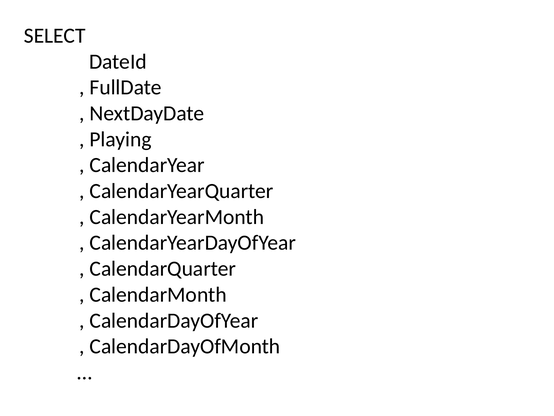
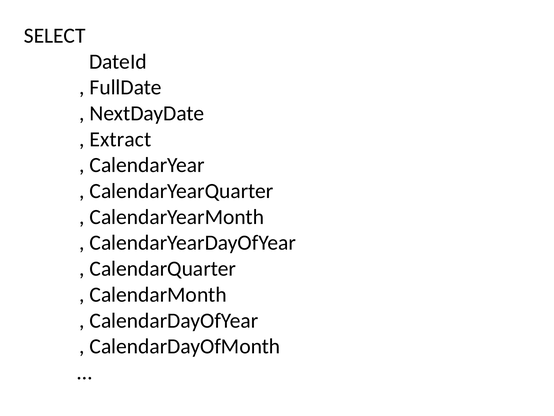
Playing: Playing -> Extract (120, 139)
